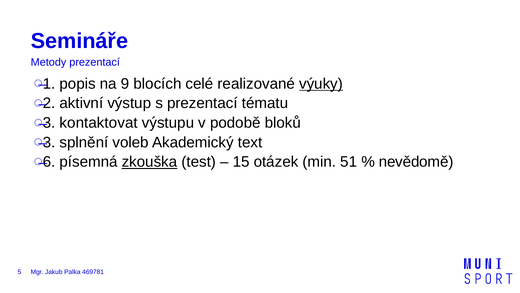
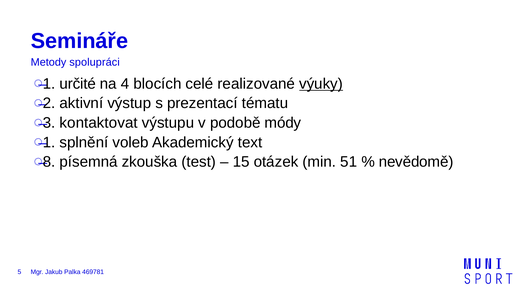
Metody prezentací: prezentací -> spolupráci (95, 62)
popis: popis -> určité (78, 84)
9: 9 -> 4 (125, 84)
bloků: bloků -> módy (283, 123)
3: 3 -> 1 (49, 142)
6: 6 -> 8 (49, 162)
zkouška underline: present -> none (150, 162)
